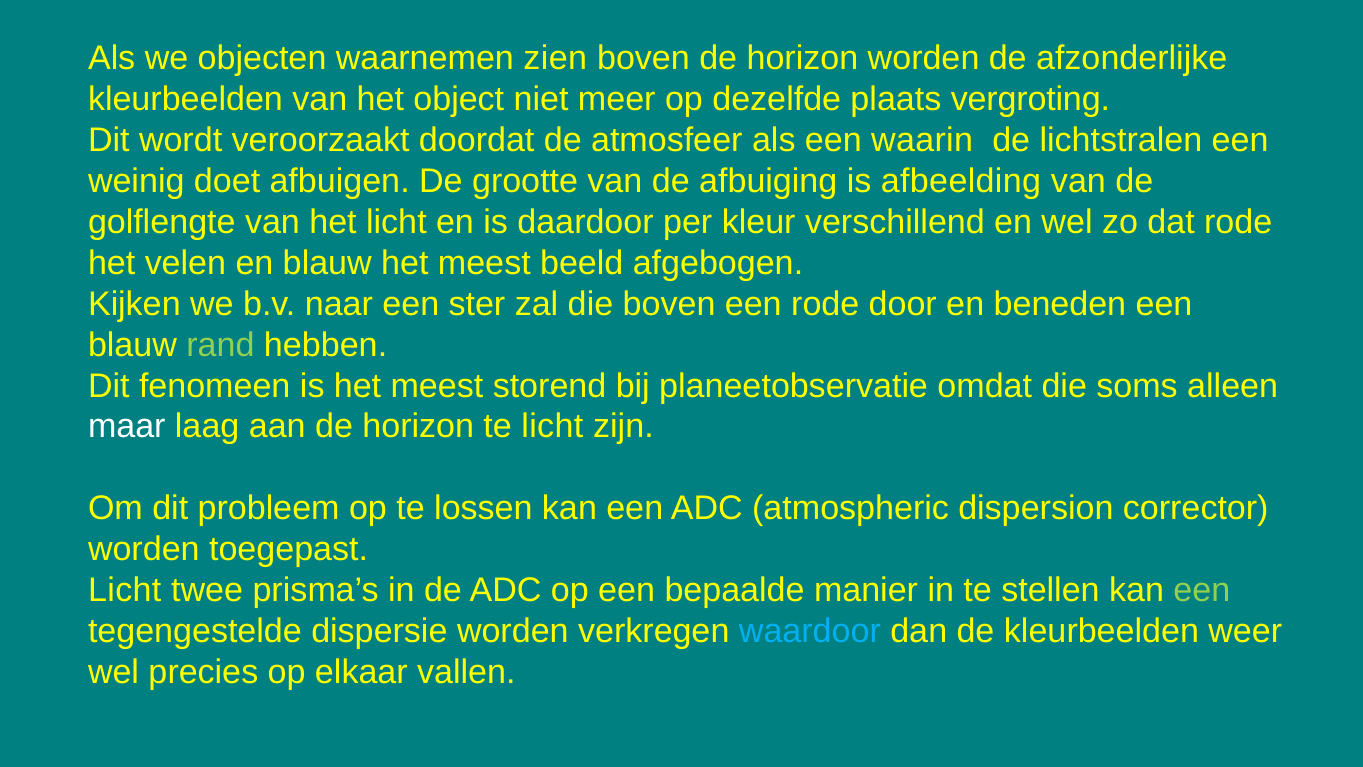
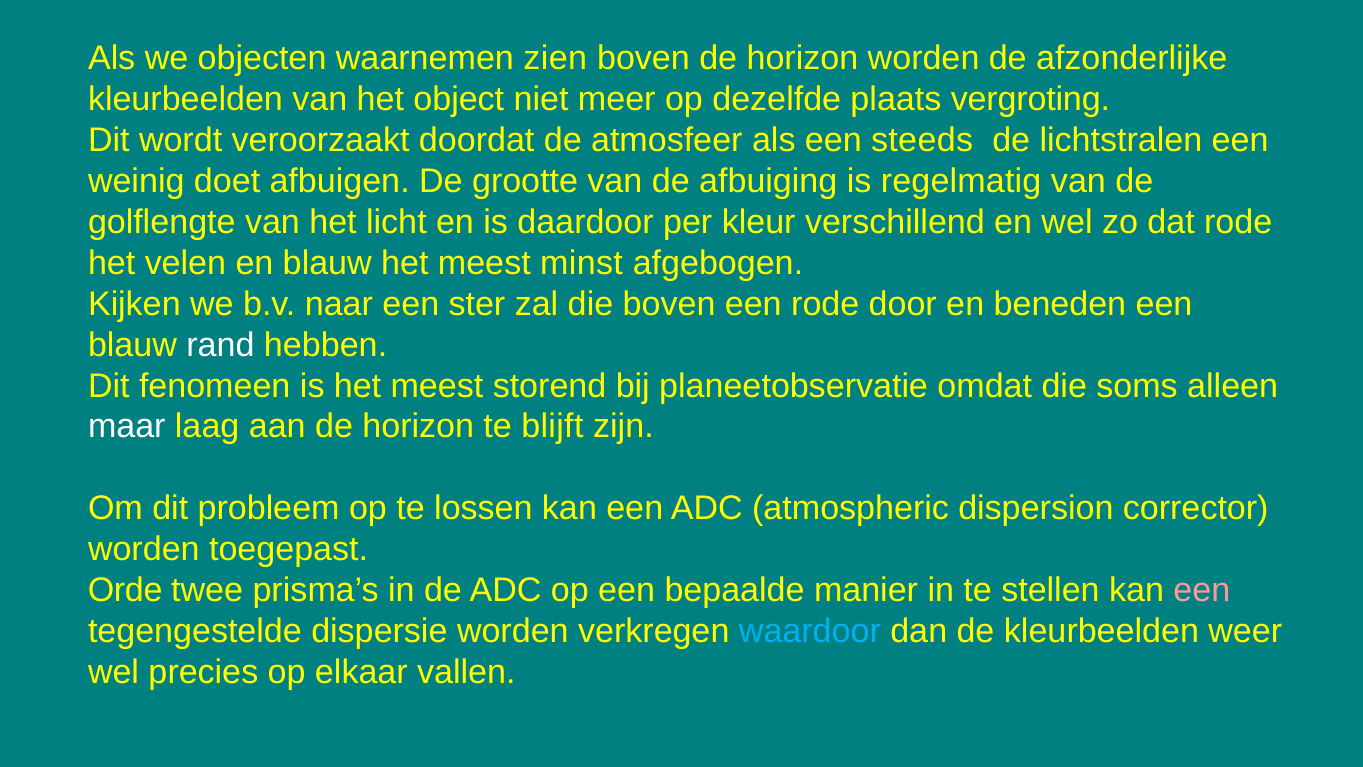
waarin: waarin -> steeds (922, 140)
afbeelding: afbeelding -> regelmatig (961, 181)
beeld: beeld -> minst (582, 263)
rand colour: light green -> white (220, 345)
te licht: licht -> blijft (552, 427)
Licht: Licht -> Orde (125, 590)
een colour: light green -> pink (1202, 590)
